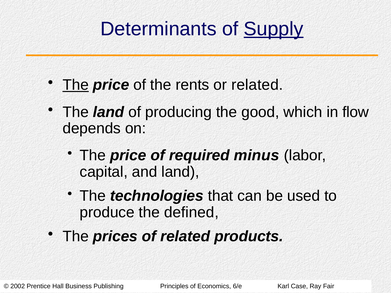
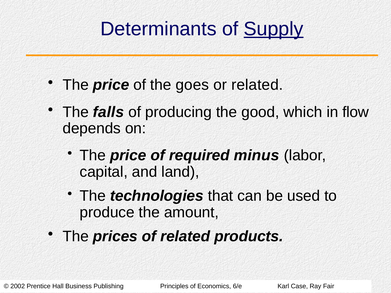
The underline: present -> none (76, 85)
rents: rents -> goes (192, 85)
The land: land -> falls (108, 112)
defined: defined -> amount (191, 212)
